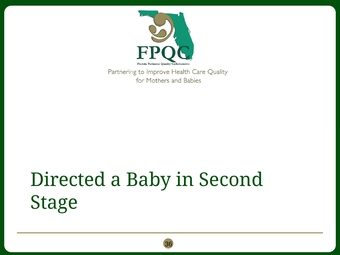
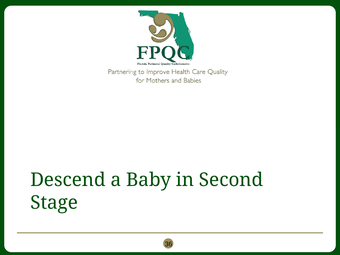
Directed: Directed -> Descend (68, 180)
